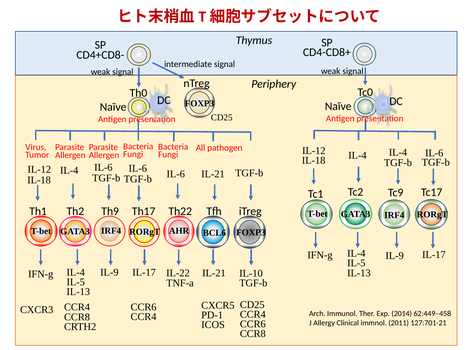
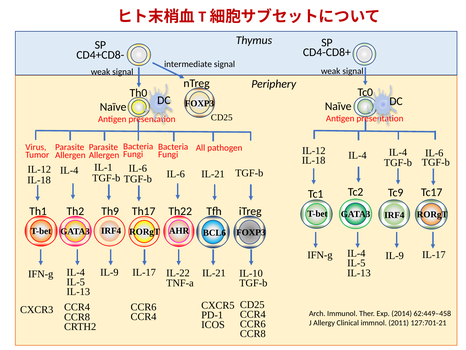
IL-6: IL-6 -> IL-1 (103, 167)
